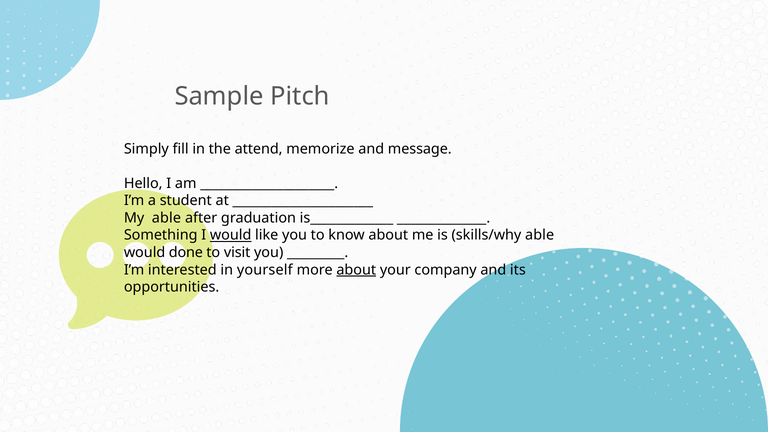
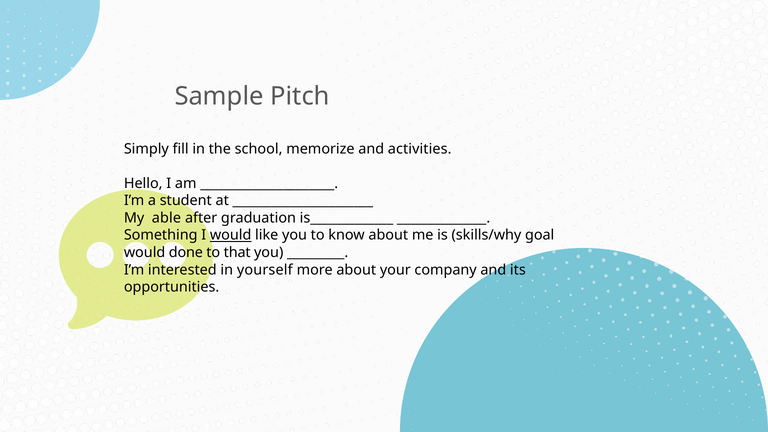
attend: attend -> school (259, 149)
message: message -> activities (420, 149)
skills/why able: able -> goal (540, 235)
visit: visit -> that (237, 252)
about underline: present -> none (356, 270)
